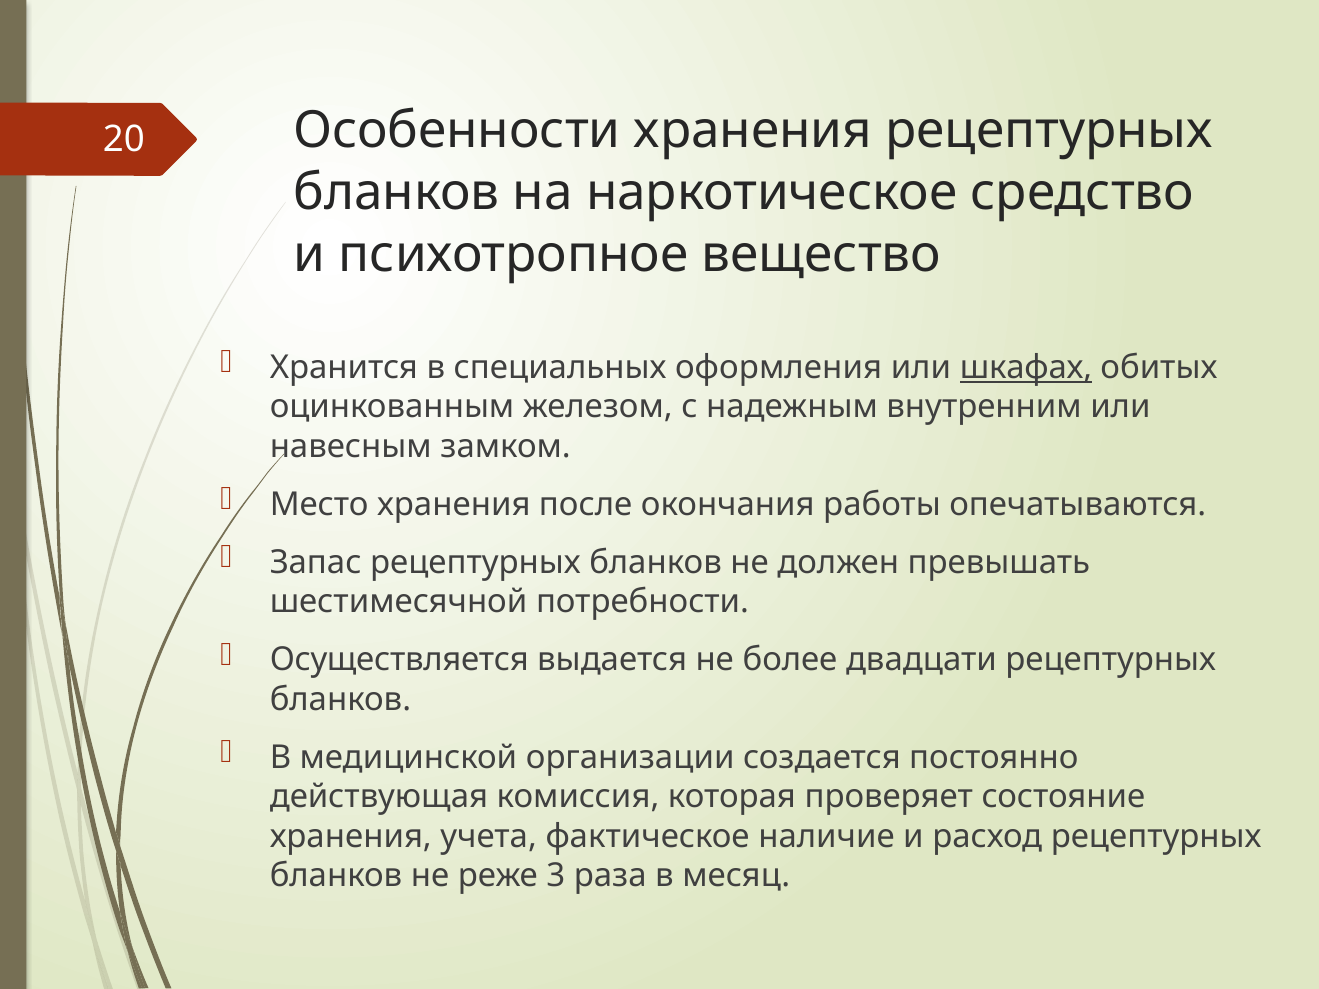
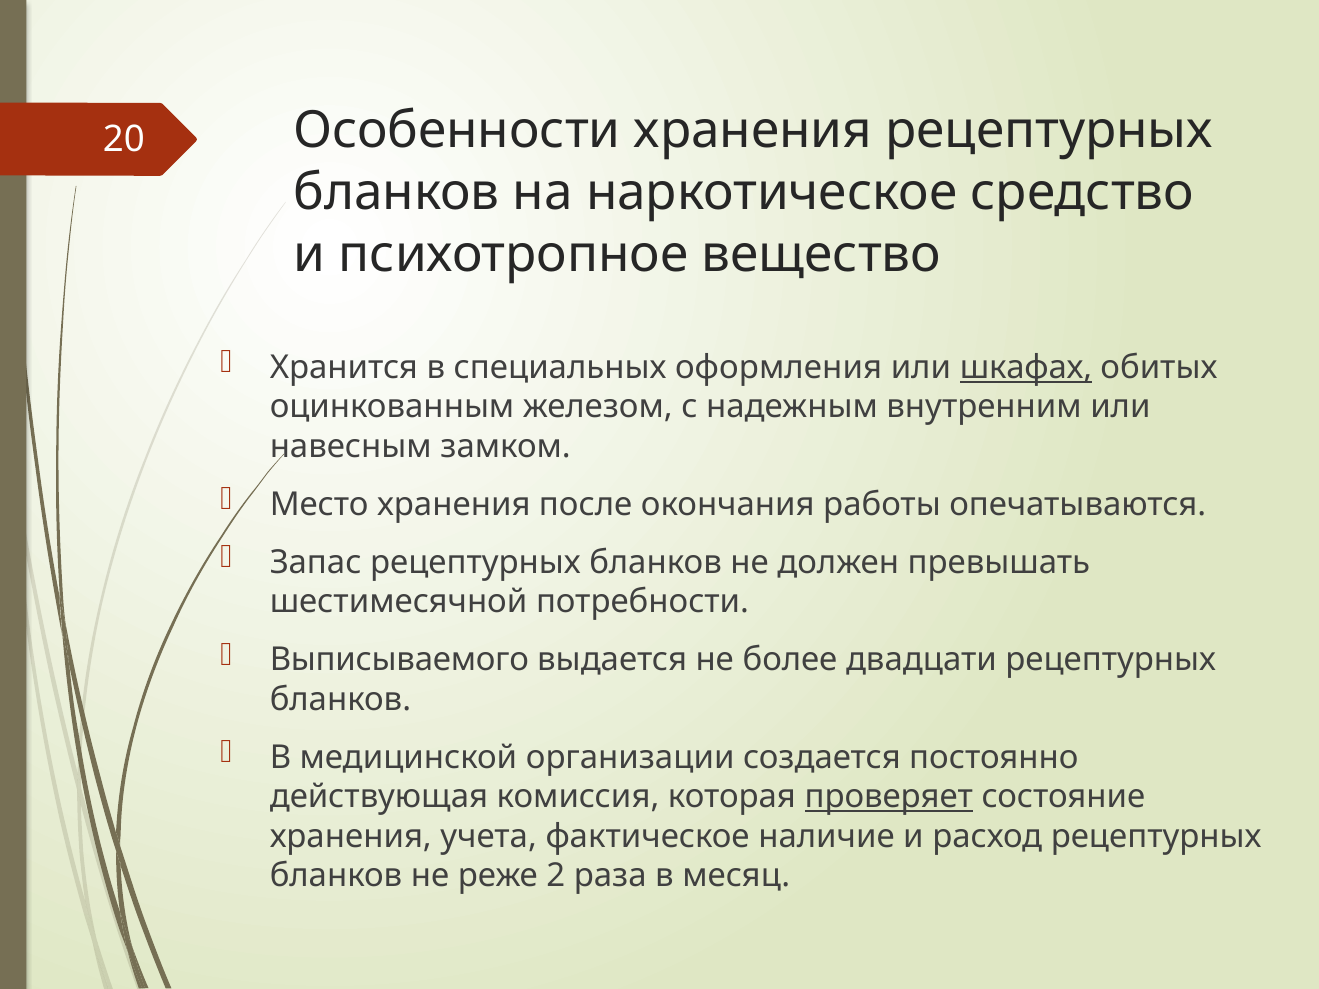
Осуществляется: Осуществляется -> Выписываемого (399, 660)
проверяет underline: none -> present (889, 797)
3: 3 -> 2 (556, 876)
